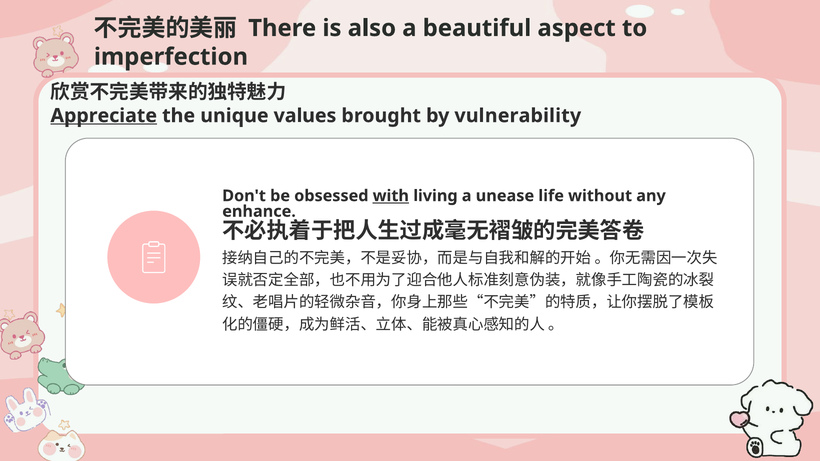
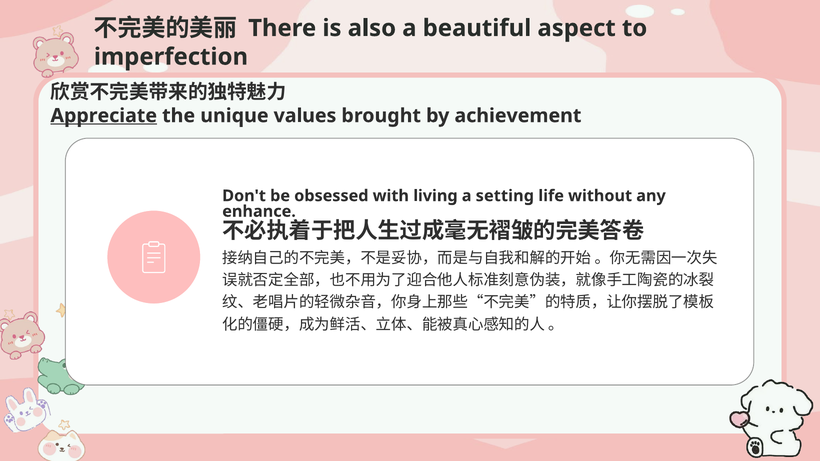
vulnerability: vulnerability -> achievement (518, 116)
with underline: present -> none (391, 196)
unease: unease -> setting (505, 196)
